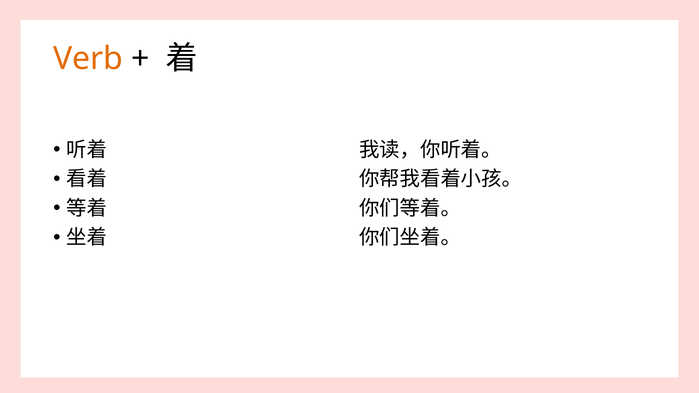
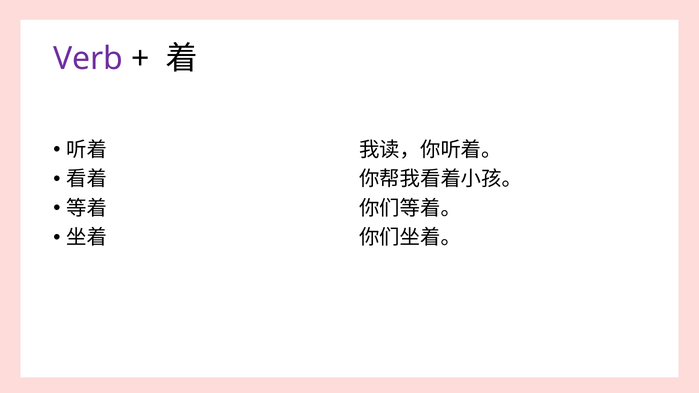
Verb colour: orange -> purple (88, 59)
